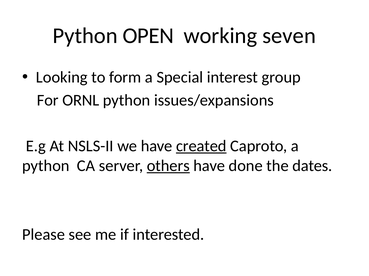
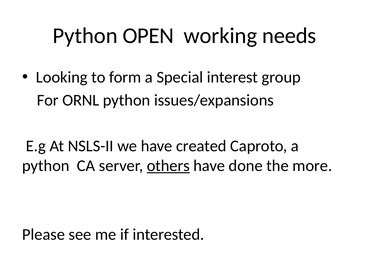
seven: seven -> needs (289, 36)
created underline: present -> none (201, 146)
dates: dates -> more (312, 166)
